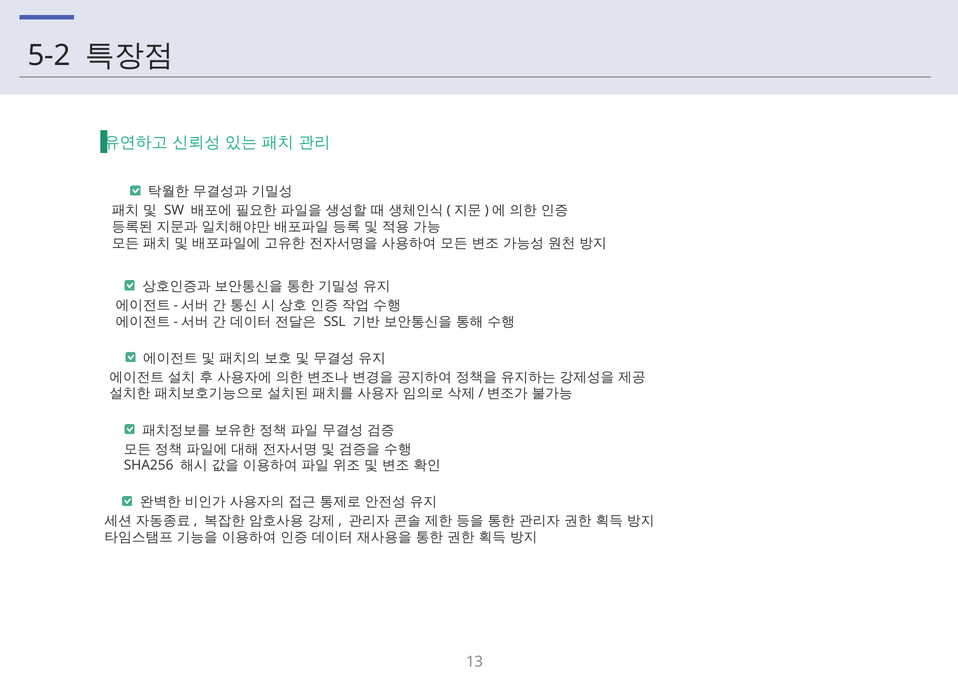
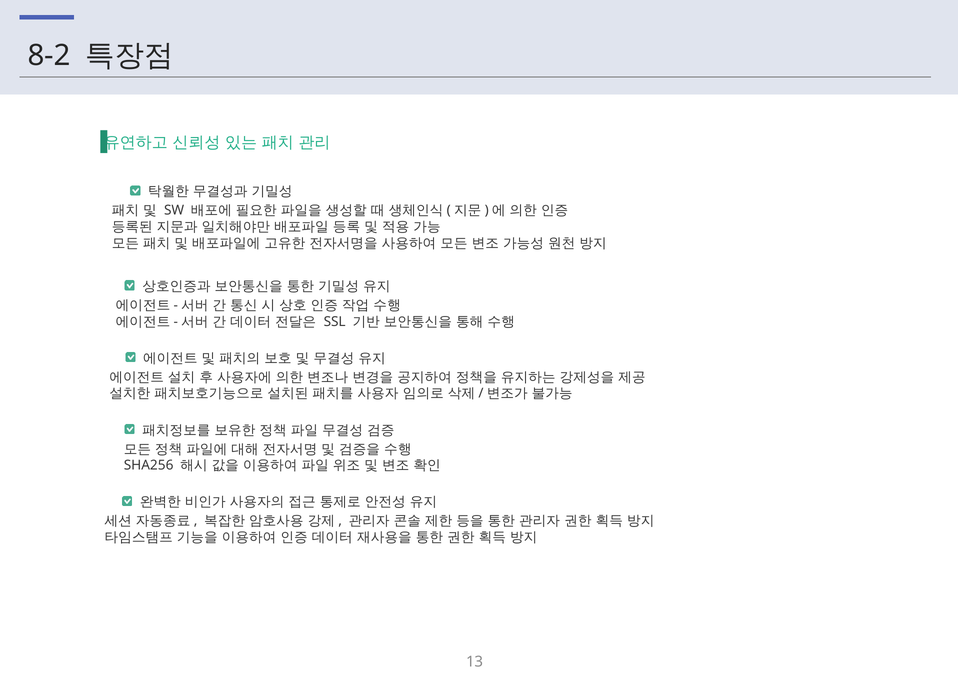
5-2: 5-2 -> 8-2 (49, 56)
